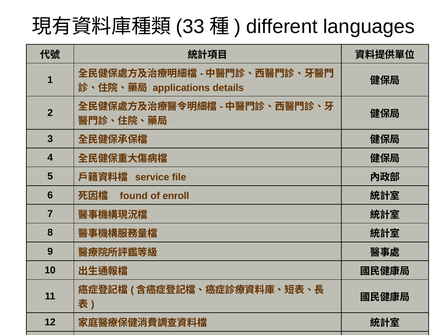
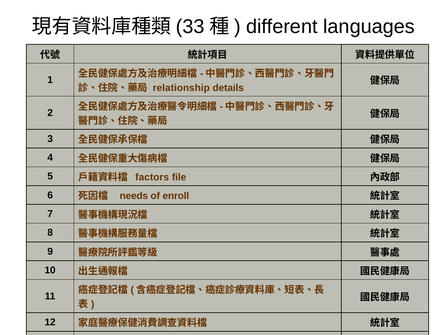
applications: applications -> relationship (181, 88)
service: service -> factors (152, 177)
found: found -> needs (134, 196)
